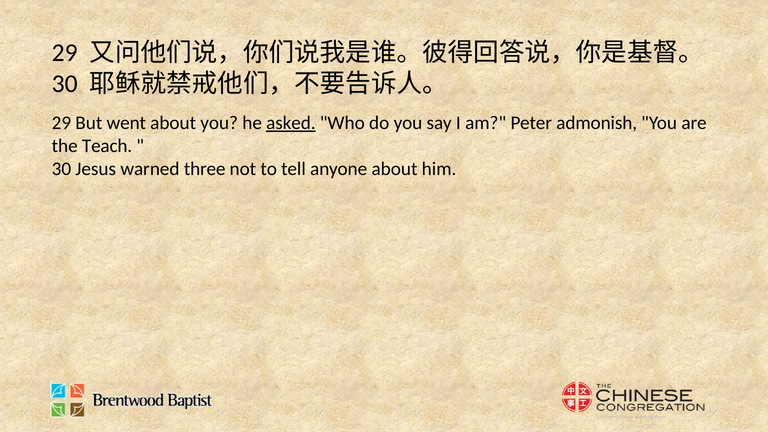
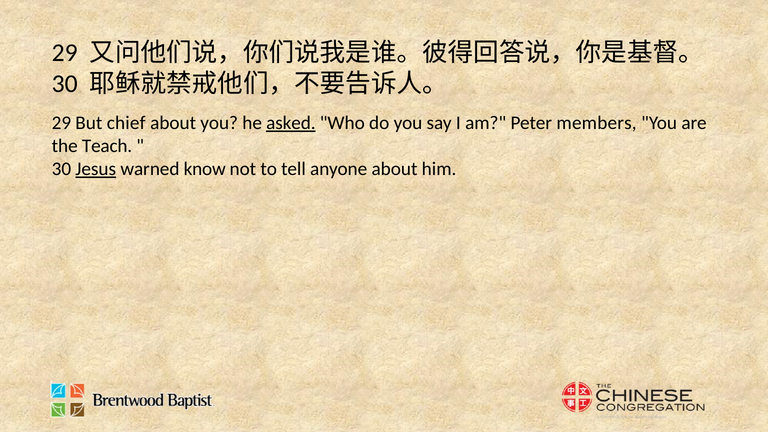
went: went -> chief (126, 123)
admonish: admonish -> members (597, 123)
Jesus underline: none -> present (96, 169)
three: three -> know (205, 169)
